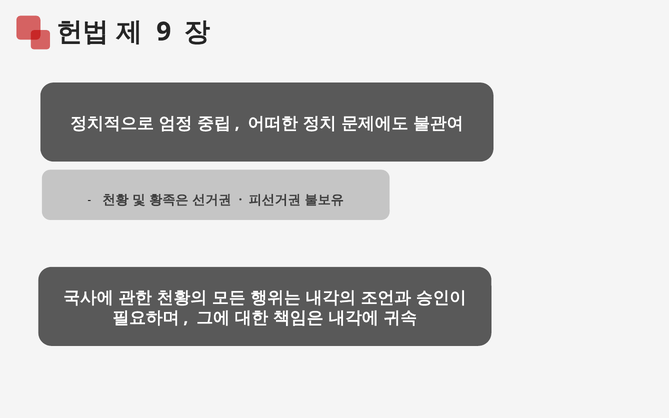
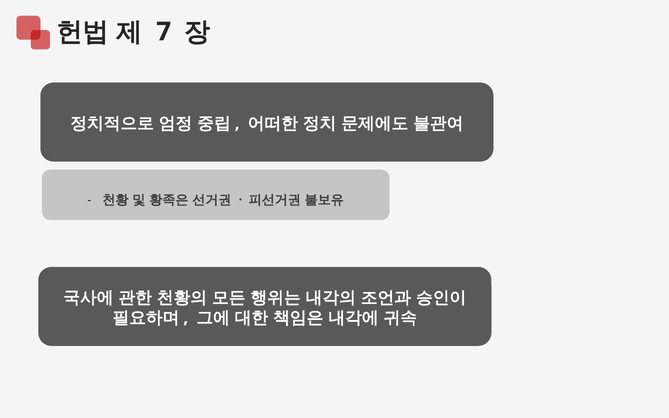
9: 9 -> 7 (164, 32)
